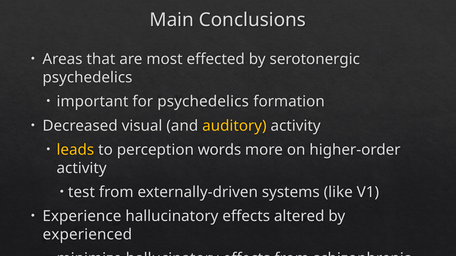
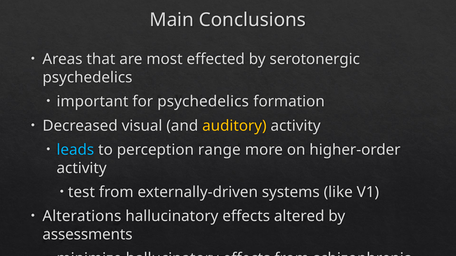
leads colour: yellow -> light blue (75, 150)
words: words -> range (219, 150)
Experience: Experience -> Alterations (82, 217)
experienced: experienced -> assessments (87, 235)
